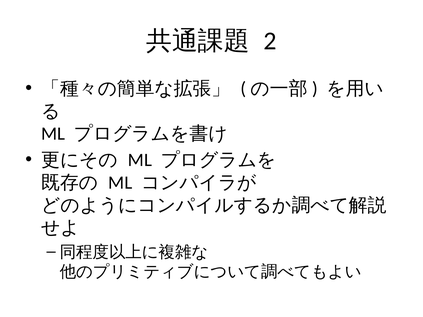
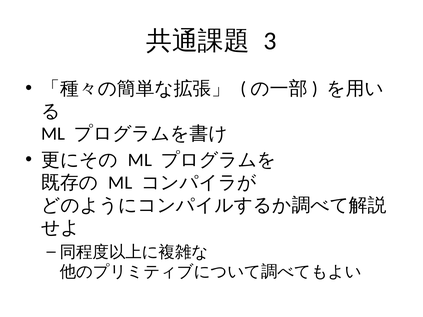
2: 2 -> 3 (270, 41)
